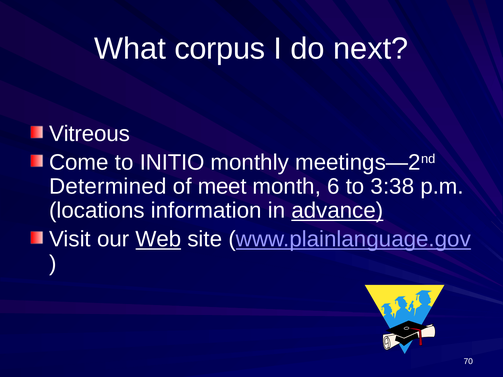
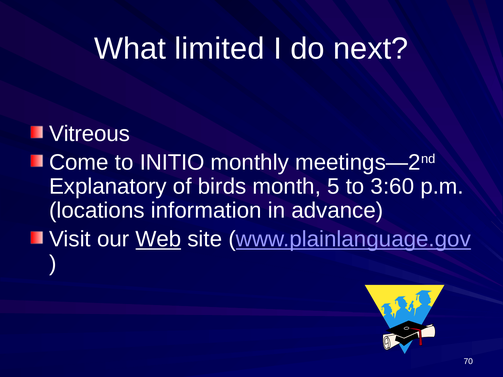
corpus: corpus -> limited (220, 49)
Determined: Determined -> Explanatory (108, 187)
meet: meet -> birds (222, 187)
6: 6 -> 5 (333, 187)
3:38: 3:38 -> 3:60 (392, 187)
advance underline: present -> none (337, 211)
